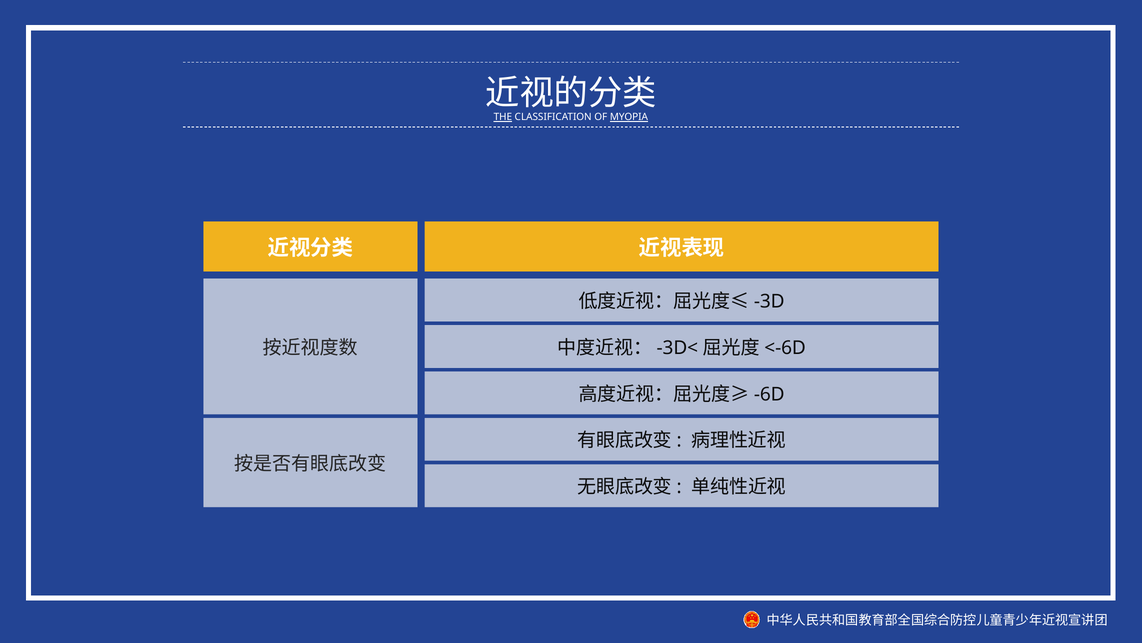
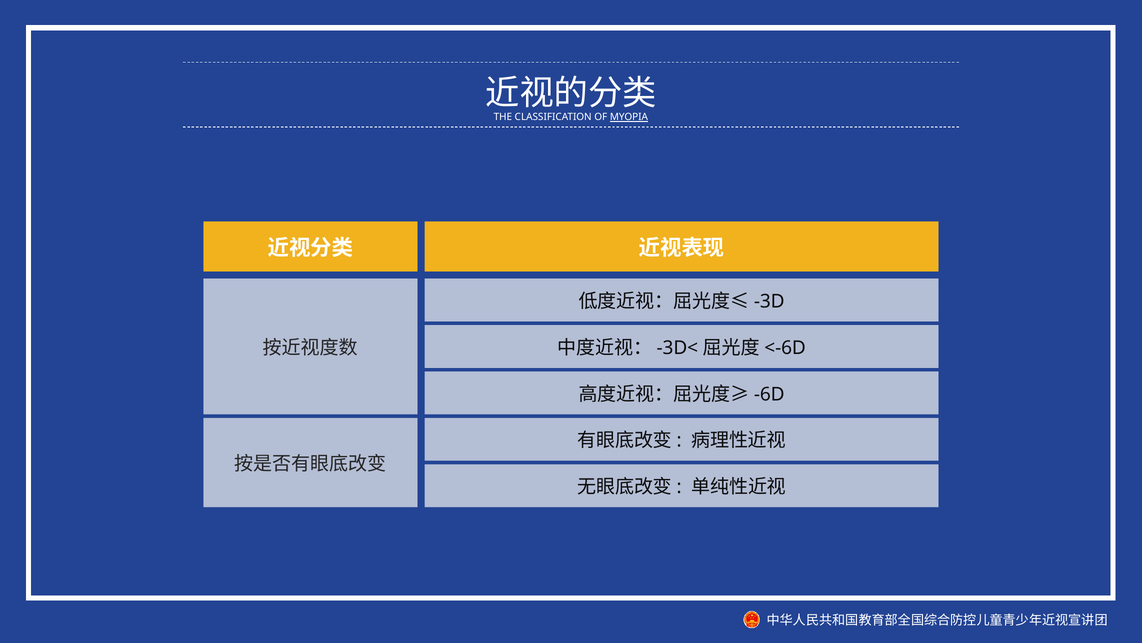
THE underline: present -> none (503, 117)
